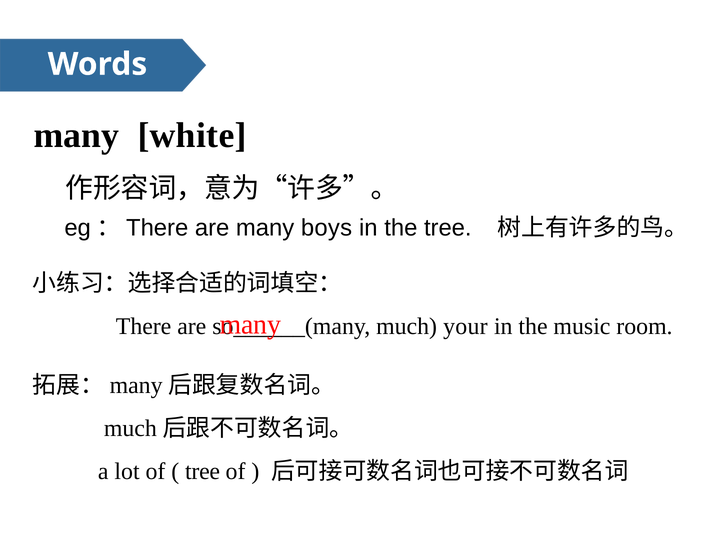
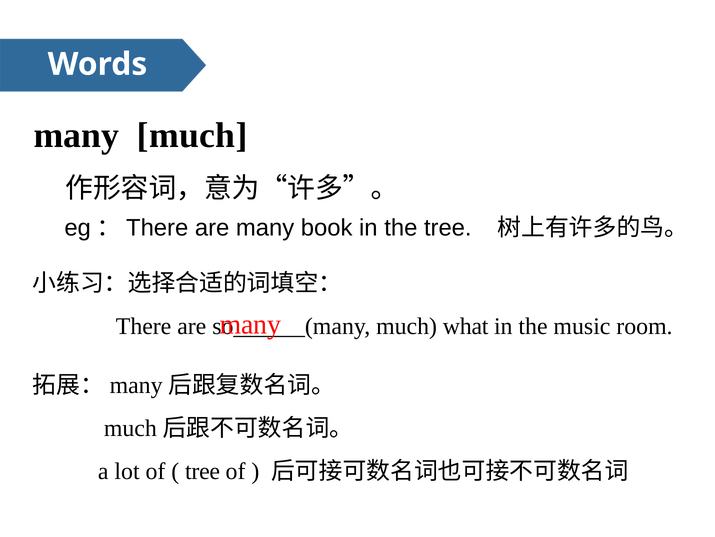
many white: white -> much (192, 135)
boys: boys -> book (327, 228)
your: your -> what (466, 326)
